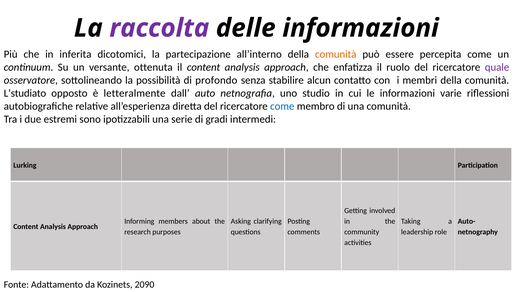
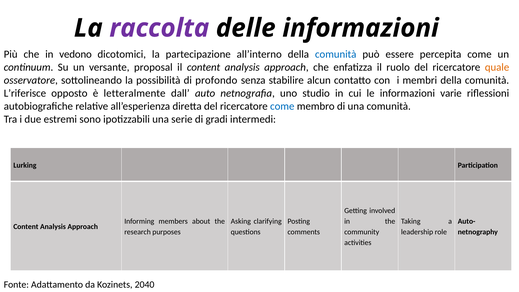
inferita: inferita -> vedono (76, 54)
comunità colour: orange -> blue (336, 54)
ottenuta: ottenuta -> proposal (153, 67)
quale colour: purple -> orange (497, 67)
L’studiato: L’studiato -> L’riferisce (25, 93)
2090: 2090 -> 2040 (145, 284)
